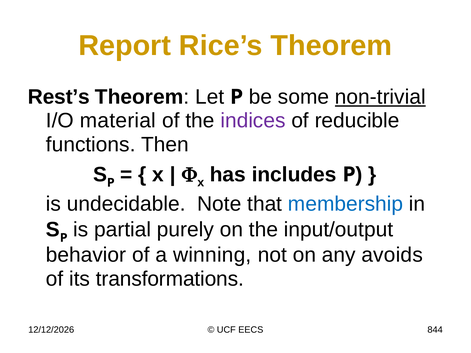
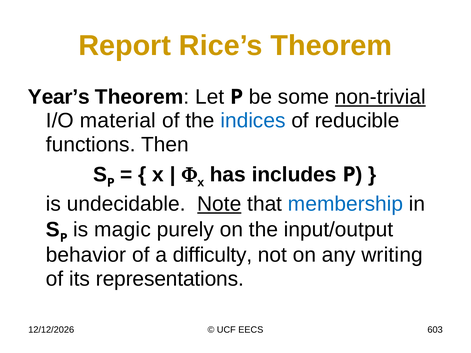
Rest’s: Rest’s -> Year’s (59, 97)
indices colour: purple -> blue (253, 121)
Note underline: none -> present (219, 204)
partial: partial -> magic (123, 230)
winning: winning -> difficulty (212, 255)
avoids: avoids -> writing (392, 255)
transformations: transformations -> representations (170, 279)
844: 844 -> 603 (435, 330)
